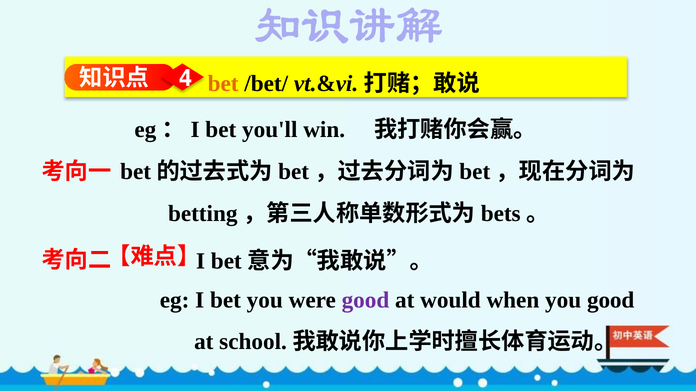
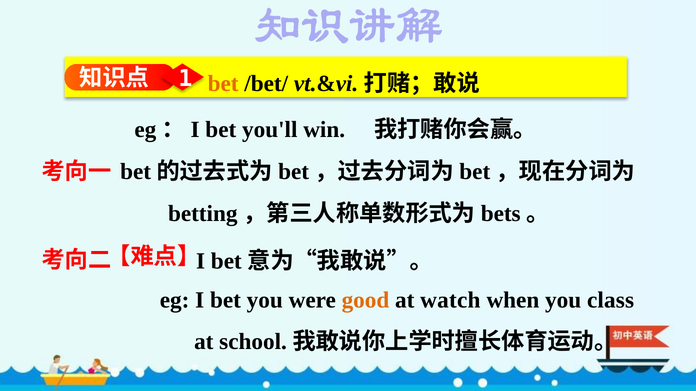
4: 4 -> 1 (185, 79)
good colour: purple -> orange (365, 301)
would: would -> watch (450, 301)
you good: good -> class (611, 301)
